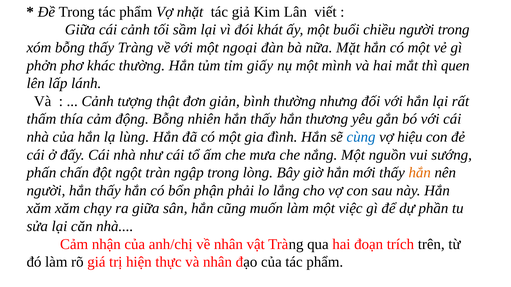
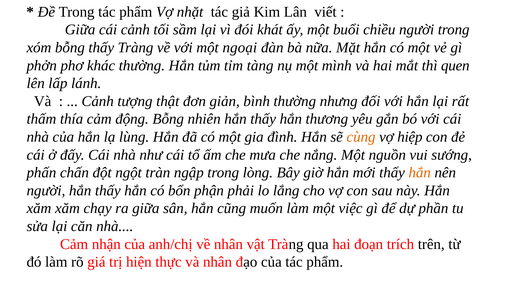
giấy: giấy -> tàng (260, 66)
cùng colour: blue -> orange (361, 137)
hiệu: hiệu -> hiệp (410, 137)
